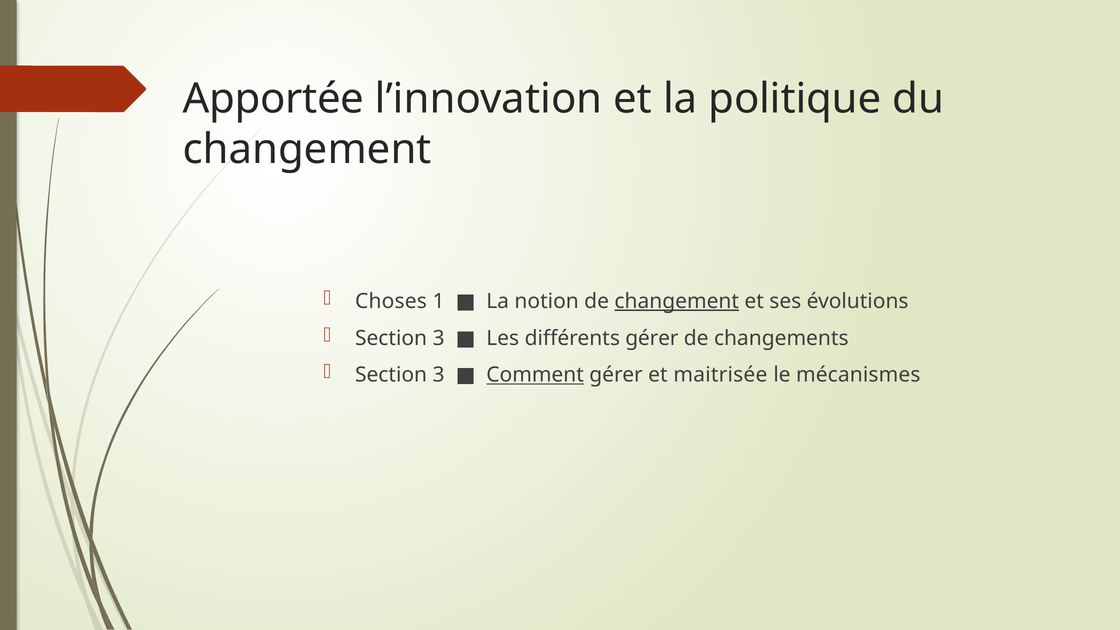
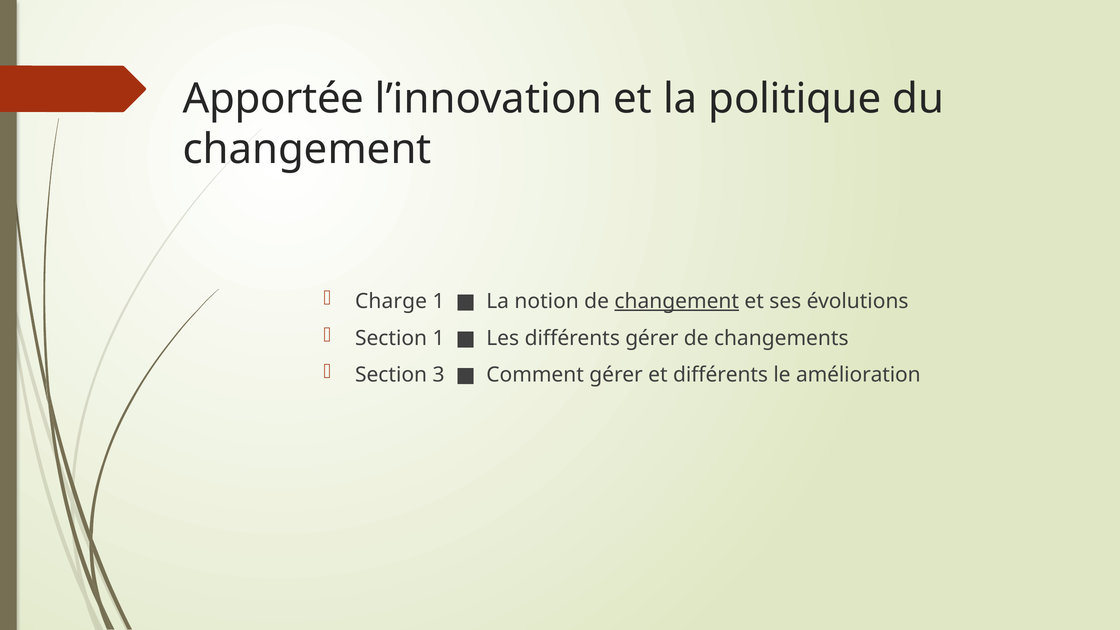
Choses: Choses -> Charge (391, 301)
3: 3 -> 1 (439, 338)
Comment underline: present -> none (535, 375)
et maitrisée: maitrisée -> différents (721, 375)
mécanismes: mécanismes -> amélioration (858, 375)
